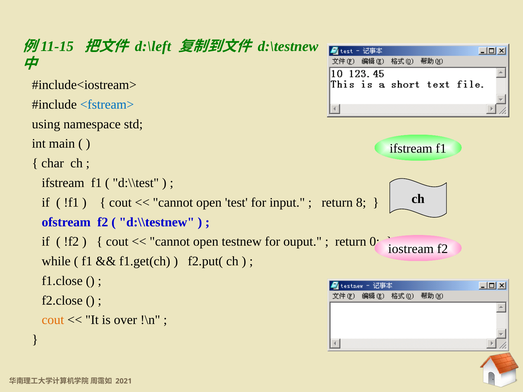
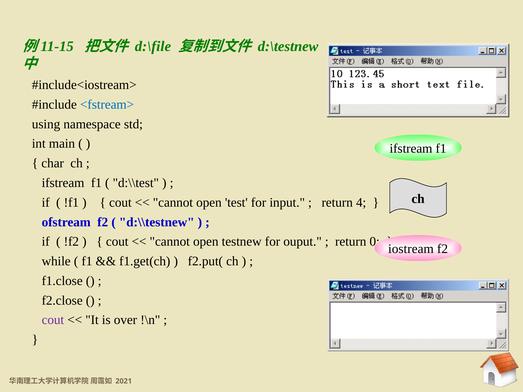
d:\left: d:\left -> d:\file (153, 46)
8: 8 -> 4 (361, 203)
cout colour: orange -> purple (53, 320)
